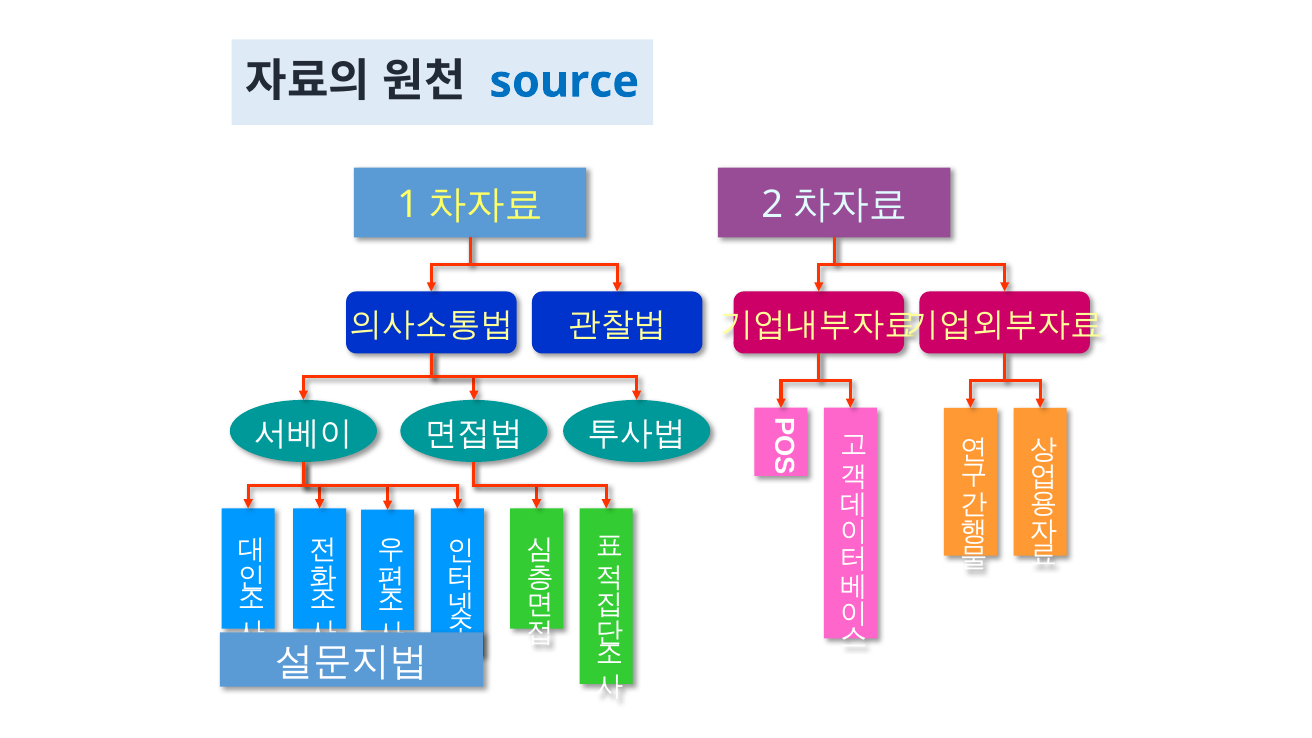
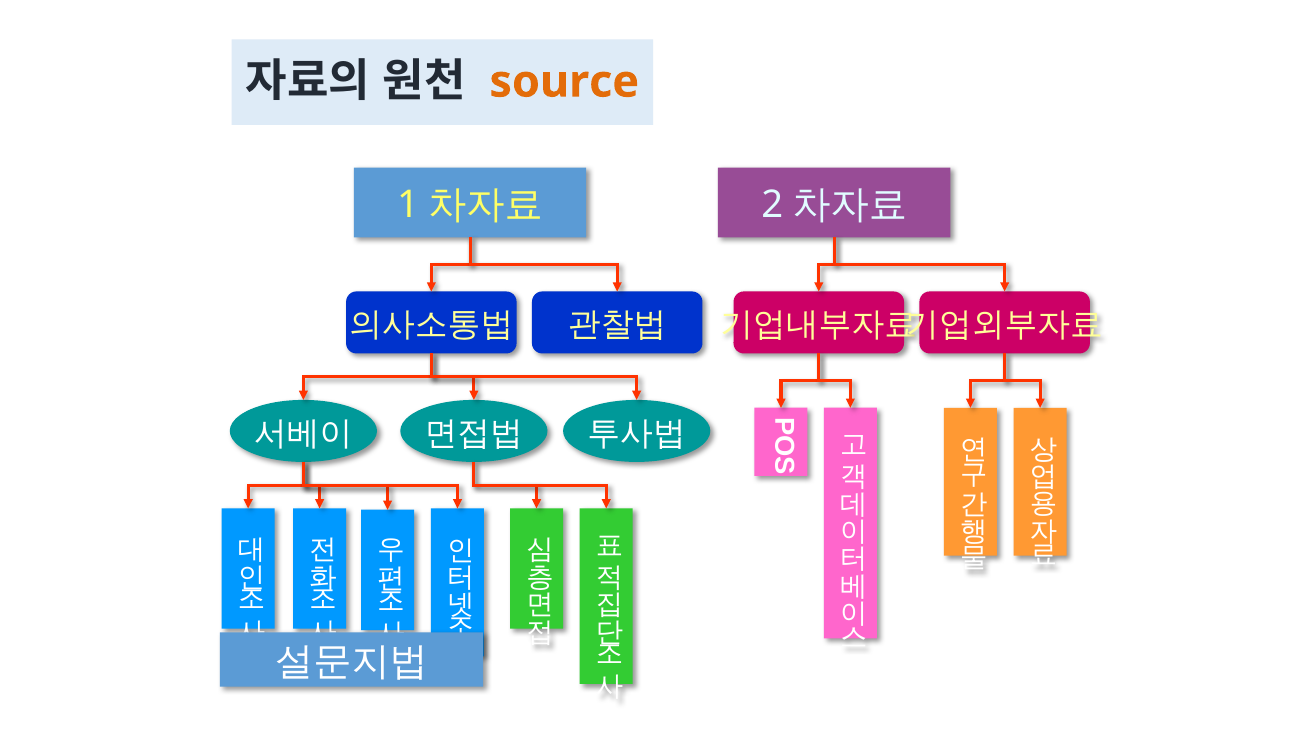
source colour: blue -> orange (564, 82)
